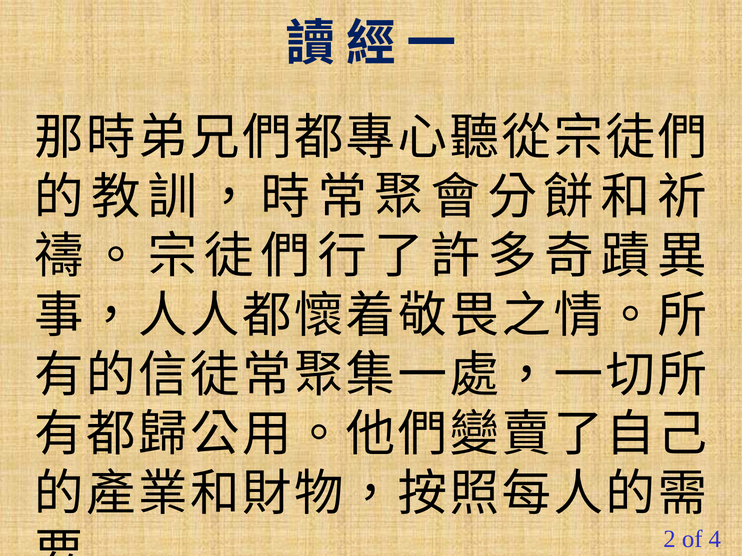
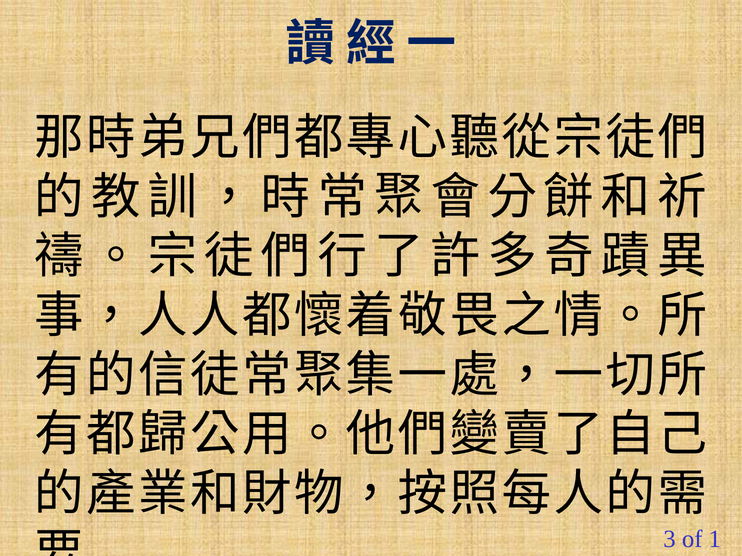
2: 2 -> 3 (670, 539)
4: 4 -> 1 (715, 539)
